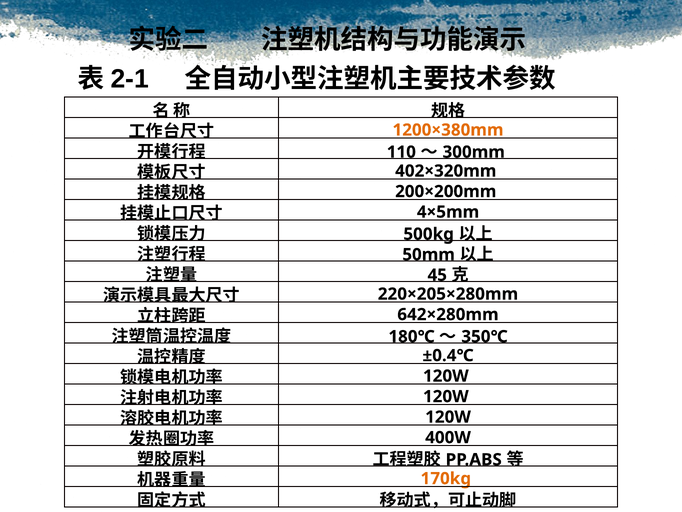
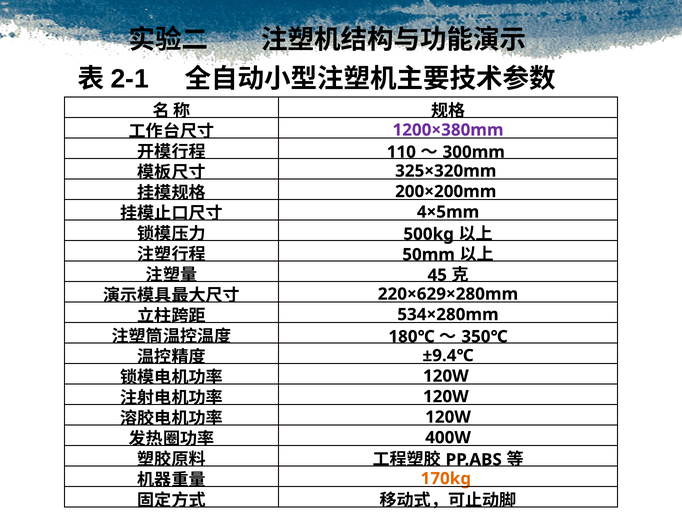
1200×380mm colour: orange -> purple (448, 130)
402×320mm: 402×320mm -> 325×320mm (446, 171)
220×205×280mm: 220×205×280mm -> 220×629×280mm (448, 294)
642×280mm: 642×280mm -> 534×280mm (448, 314)
±0.4℃: ±0.4℃ -> ±9.4℃ (448, 355)
